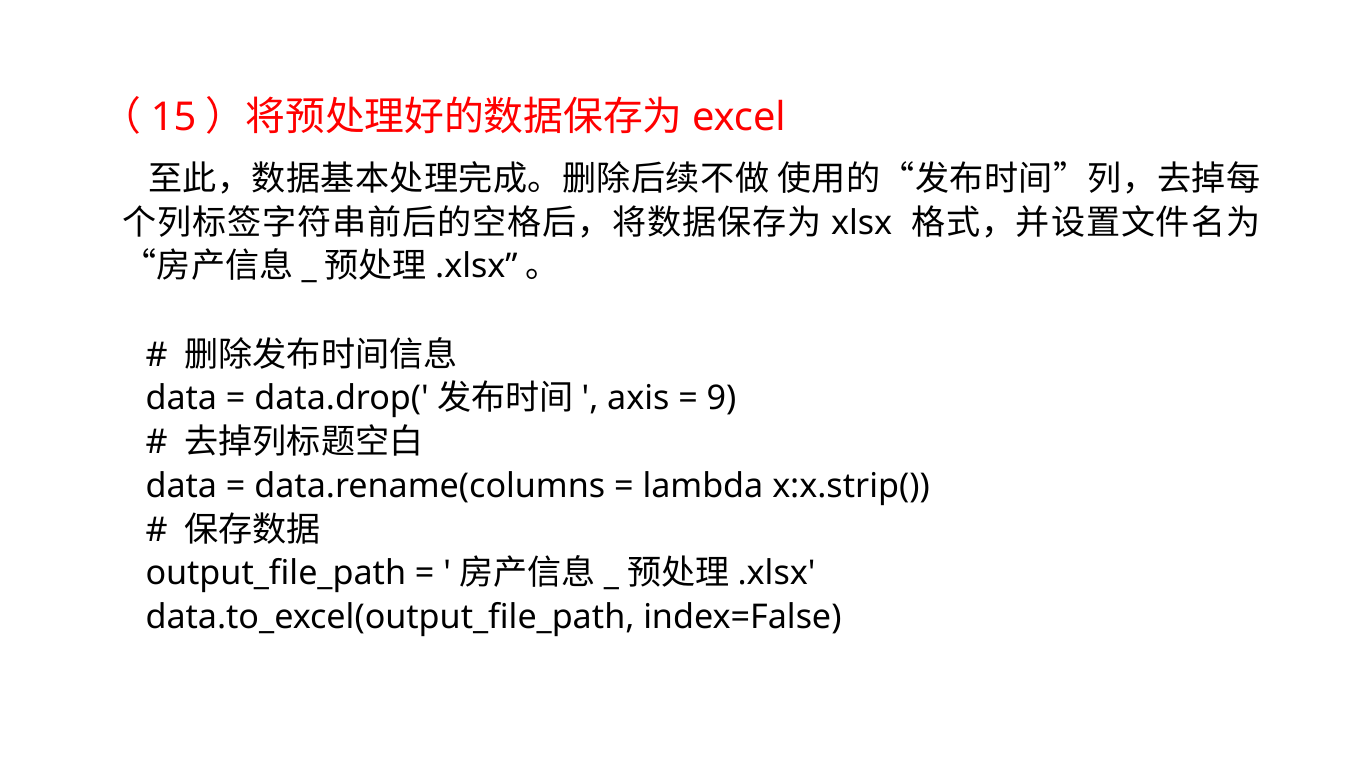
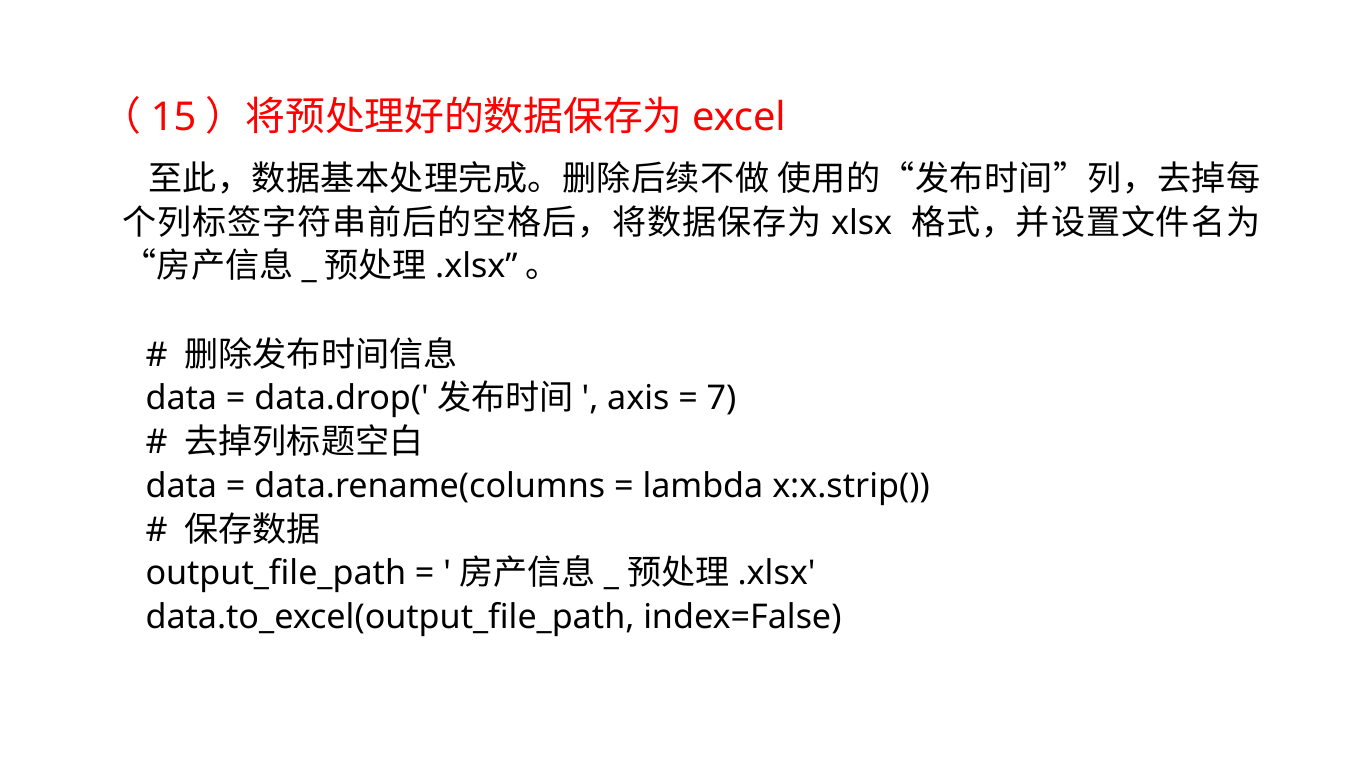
9: 9 -> 7 (722, 399)
